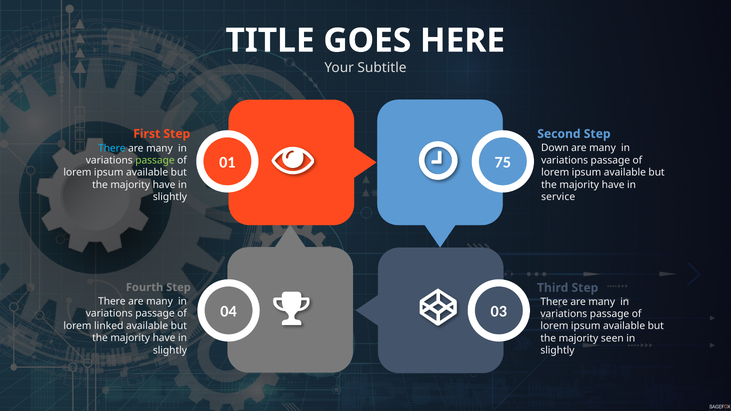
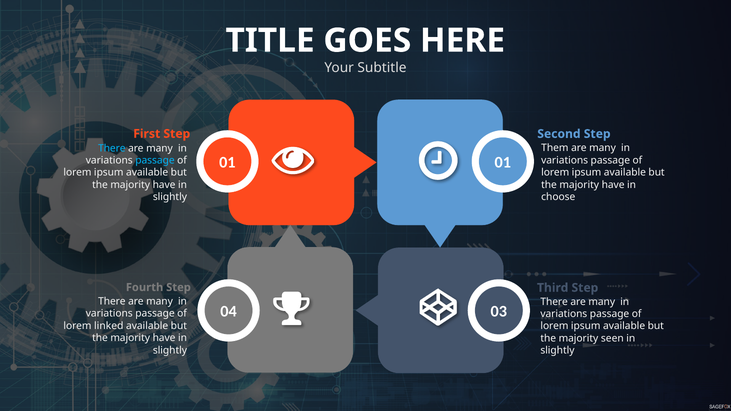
Down: Down -> Them (555, 148)
01 75: 75 -> 01 (503, 163)
passage colour: light green -> light blue (155, 160)
service: service -> choose (558, 197)
